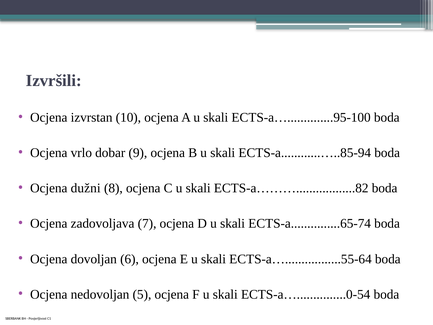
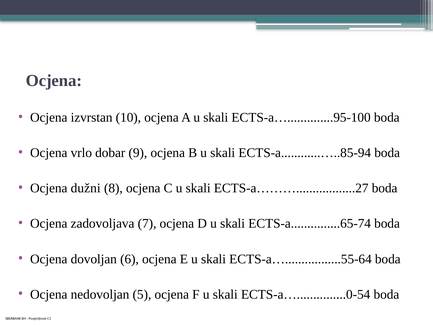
Izvršili: Izvršili -> Ocjena (54, 81)
ECTS-a………..................82: ECTS-a………..................82 -> ECTS-a………..................27 (291, 188)
